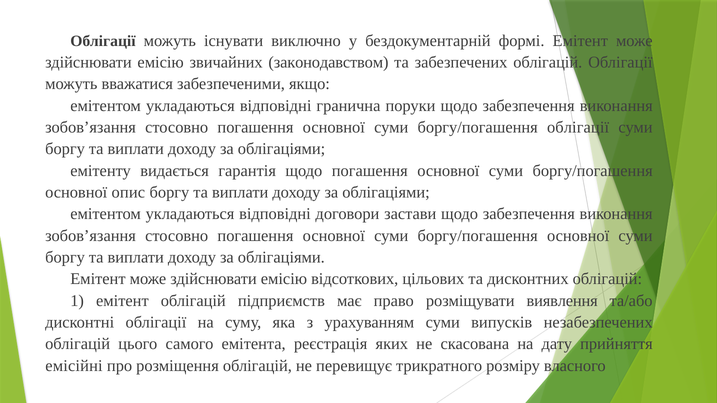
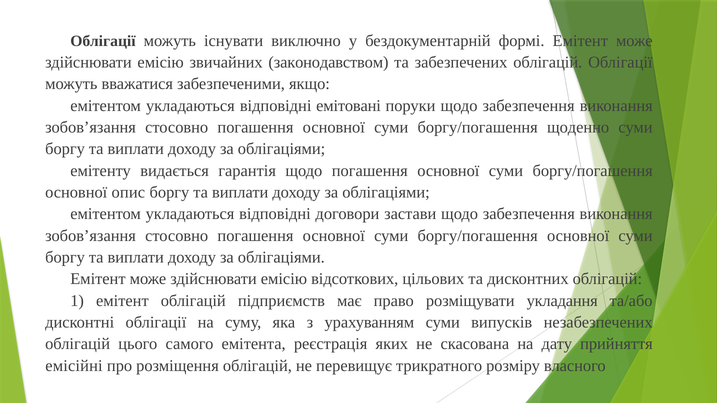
гранична: гранична -> емітовані (349, 106)
боргу/погашення облігації: облігації -> щоденно (578, 127)
виявлення: виявлення -> укладання (562, 301)
